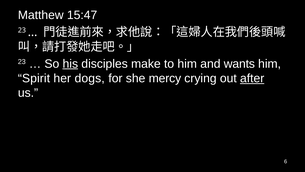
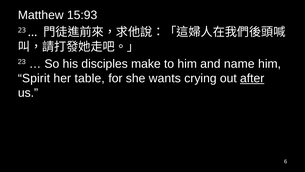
15:47: 15:47 -> 15:93 (82, 15)
his underline: present -> none (70, 64)
wants: wants -> name (239, 64)
dogs: dogs -> table (90, 78)
mercy: mercy -> wants (165, 78)
